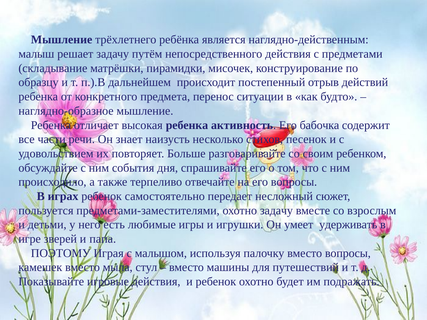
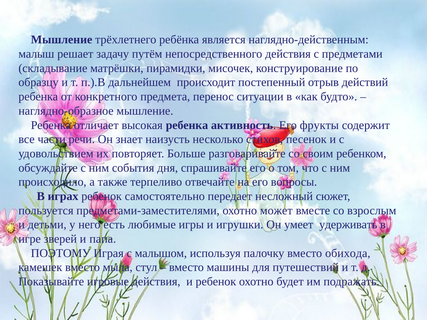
бабочка: бабочка -> фрукты (319, 125)
охотно задачу: задачу -> может (276, 211)
вместо вопросы: вопросы -> обихода (348, 253)
